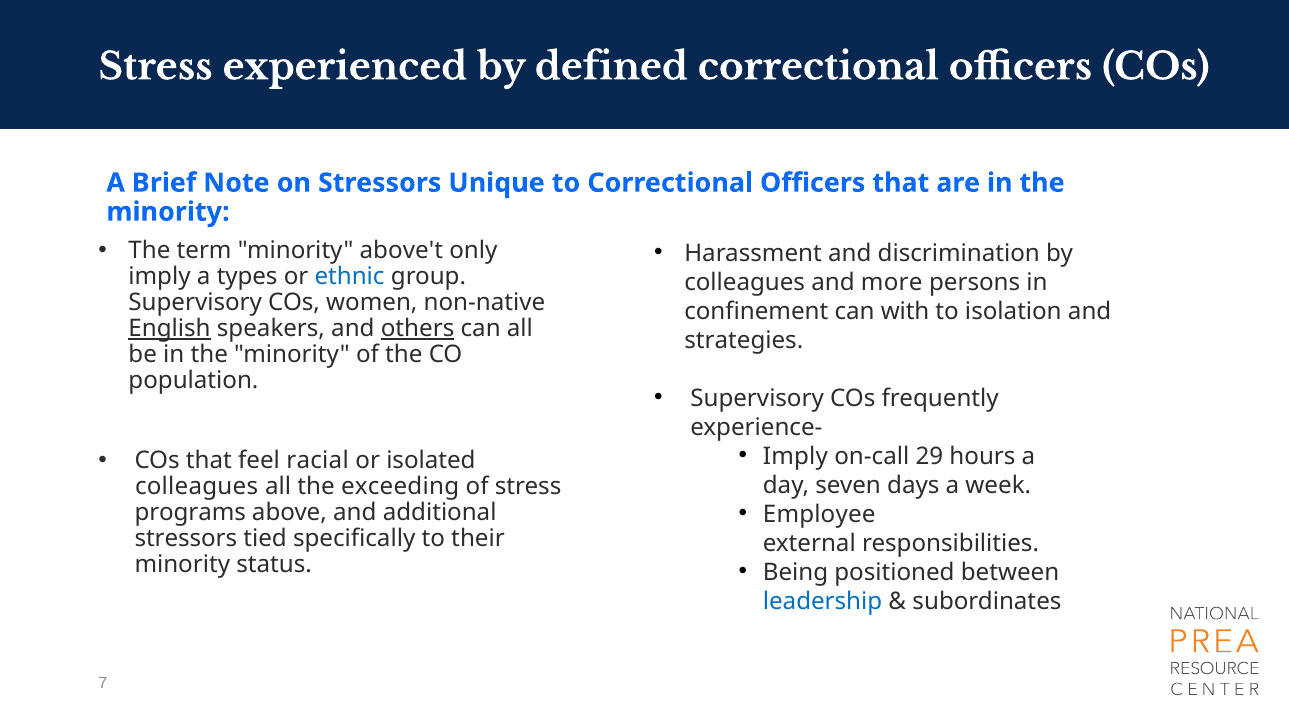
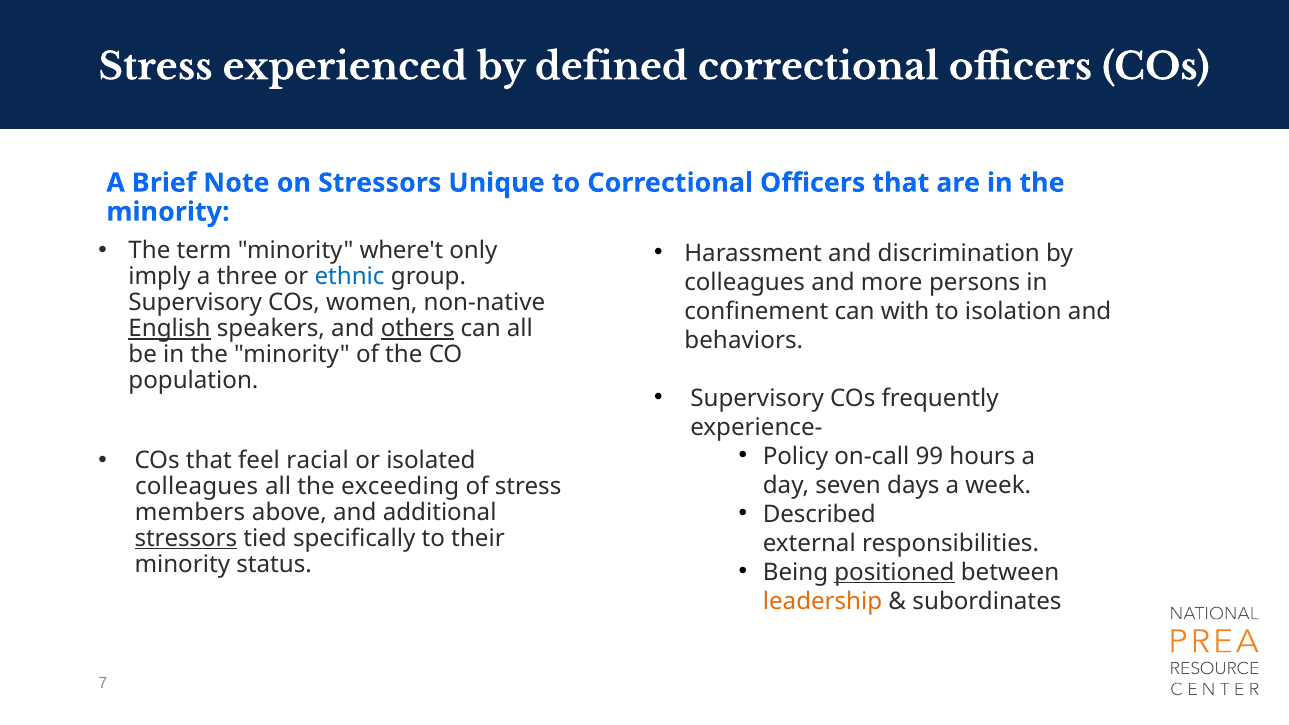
above't: above't -> where't (401, 250)
types: types -> three (247, 277)
strategies: strategies -> behaviors (744, 340)
Imply: Imply -> Policy (796, 456)
29: 29 -> 99 (929, 456)
Employee: Employee -> Described (819, 514)
programs: programs -> members (190, 512)
stressors underline: none -> present (186, 538)
positioned underline: none -> present (894, 572)
leadership colour: blue -> orange (823, 601)
